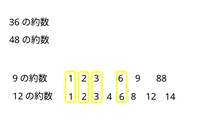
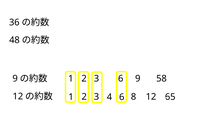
88: 88 -> 58 (161, 78)
14: 14 -> 65 (170, 97)
